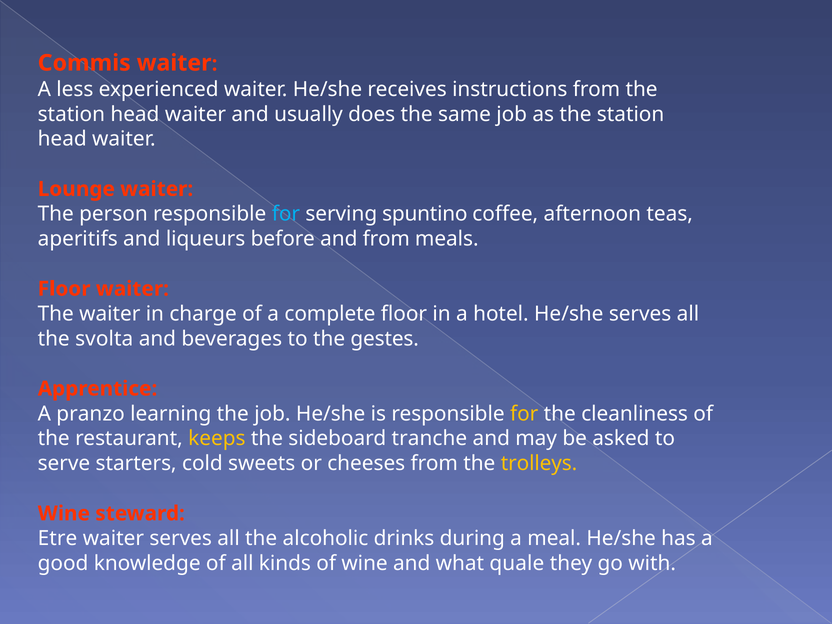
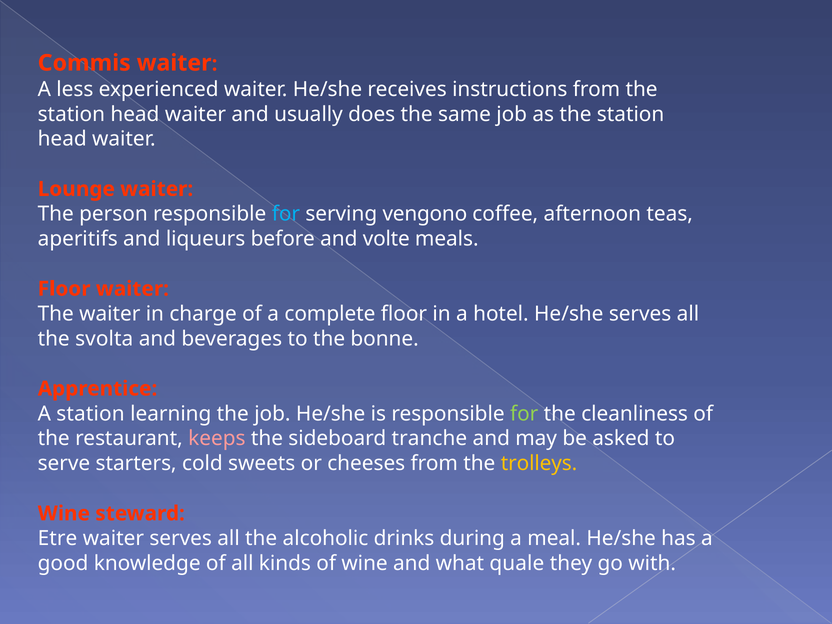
spuntino: spuntino -> vengono (425, 214)
and from: from -> volte (386, 239)
gestes: gestes -> bonne (385, 339)
A pranzo: pranzo -> station (90, 414)
for colour: yellow -> light green (524, 414)
keeps colour: yellow -> pink (217, 439)
